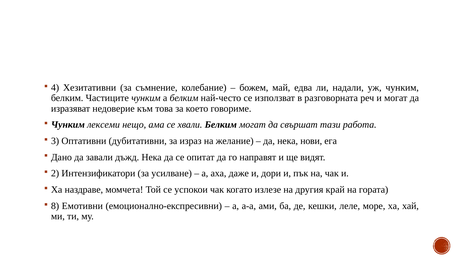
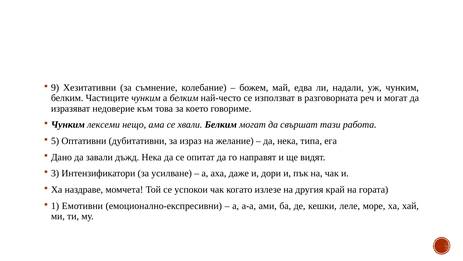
4: 4 -> 9 (55, 87)
3: 3 -> 5 (55, 141)
нови: нови -> типа (311, 141)
2: 2 -> 3 (55, 173)
8: 8 -> 1 (55, 205)
